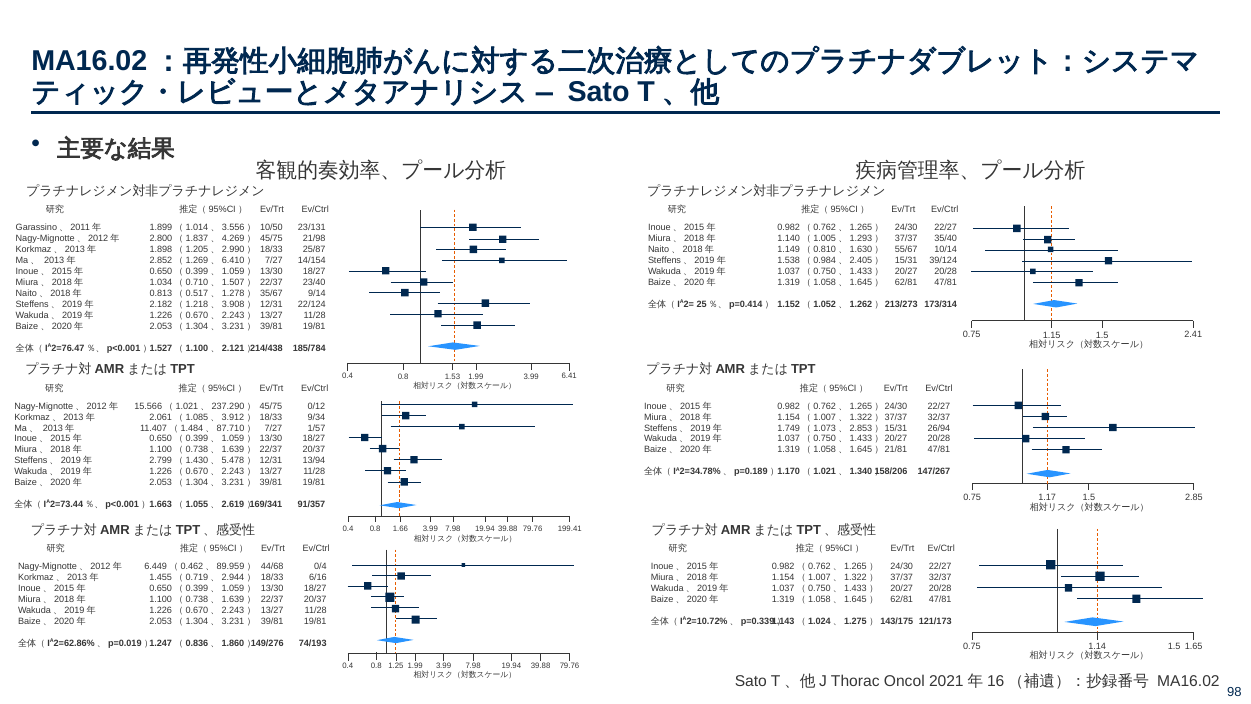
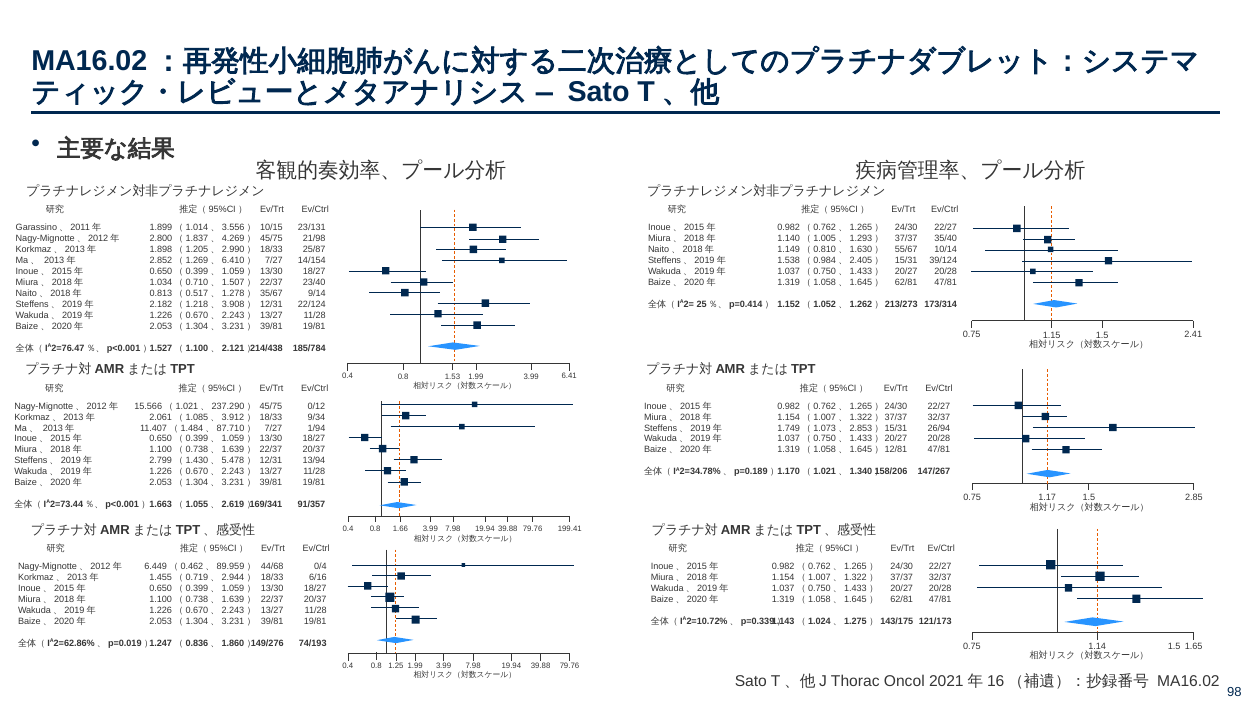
10/50: 10/50 -> 10/15 (271, 228)
1/57: 1/57 -> 1/94 (317, 428)
21/81: 21/81 -> 12/81 (896, 450)
